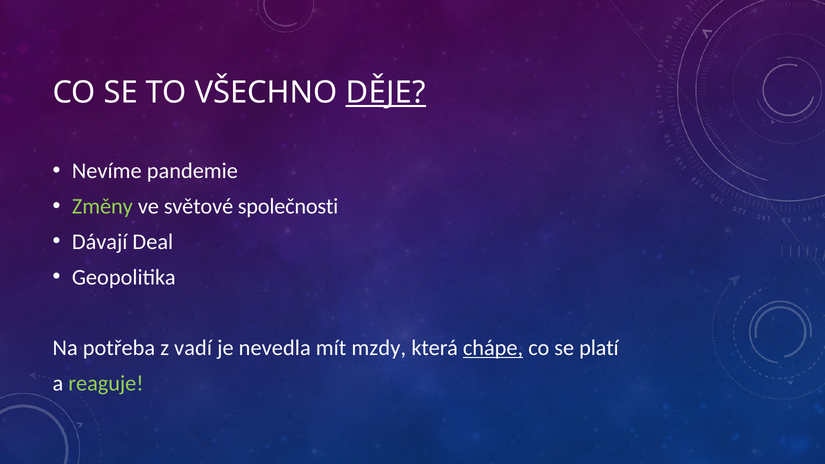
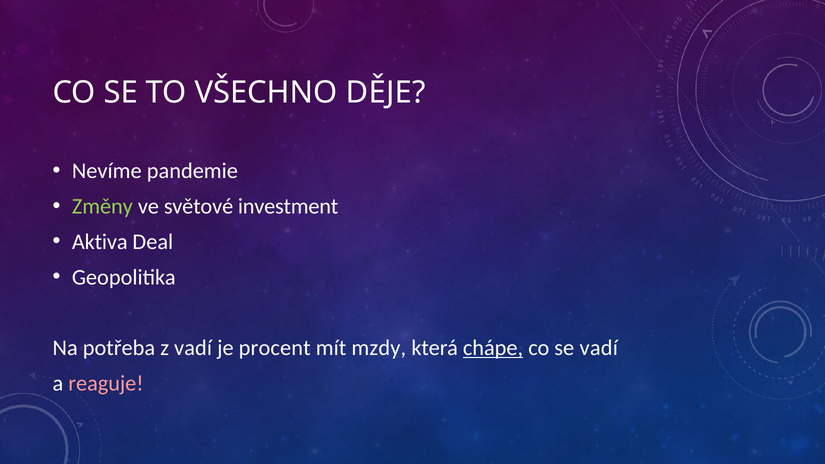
DĚJE underline: present -> none (386, 93)
společnosti: společnosti -> investment (288, 206)
Dávají: Dávají -> Aktiva (100, 242)
nevedla: nevedla -> procent (275, 348)
se platí: platí -> vadí (599, 348)
reaguje colour: light green -> pink (106, 383)
